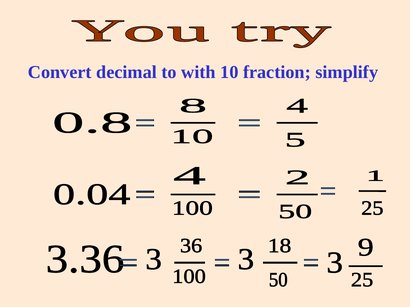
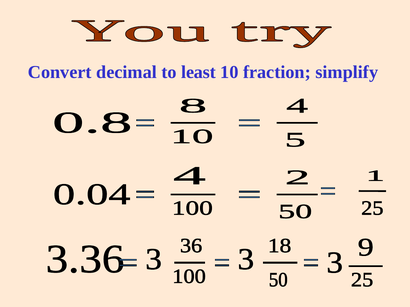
with: with -> least (199, 72)
